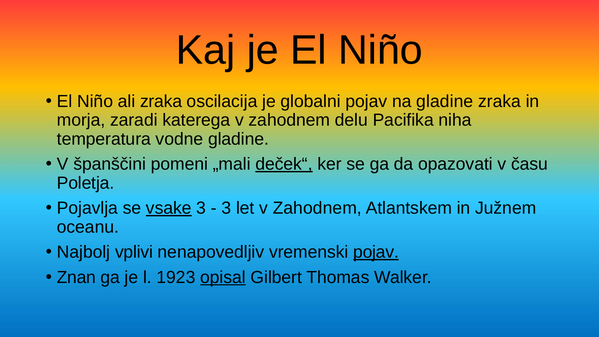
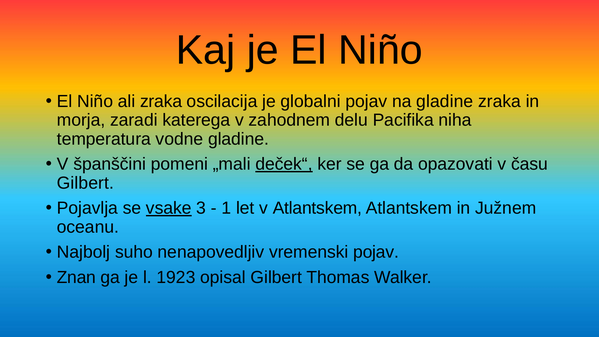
Poletja: Poletja -> Gilbert (85, 183)
3: 3 -> 1 (226, 208)
let v Zahodnem: Zahodnem -> Atlantskem (317, 208)
vplivi: vplivi -> suho (134, 252)
pojav underline: present -> none (376, 252)
opisal underline: present -> none (223, 277)
